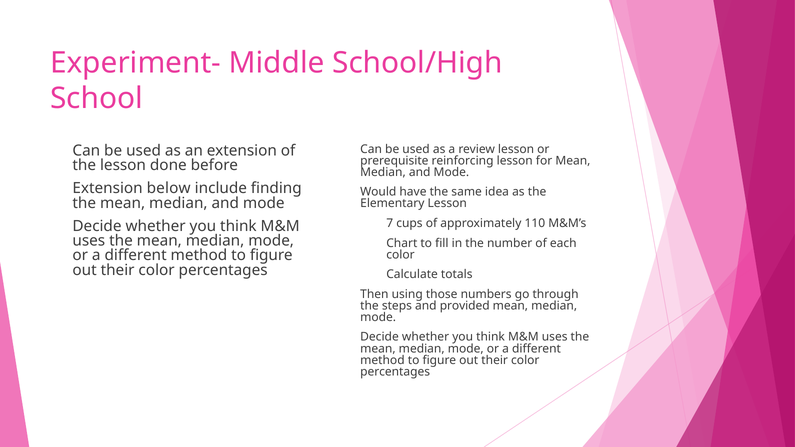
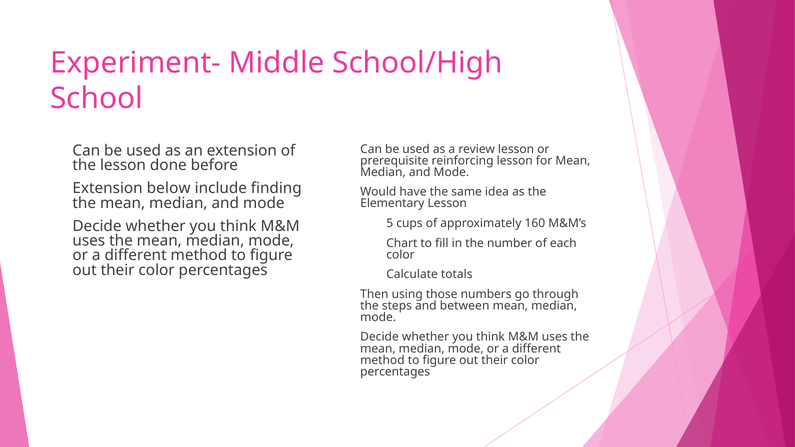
7: 7 -> 5 (390, 223)
110: 110 -> 160 (535, 223)
provided: provided -> between (465, 306)
